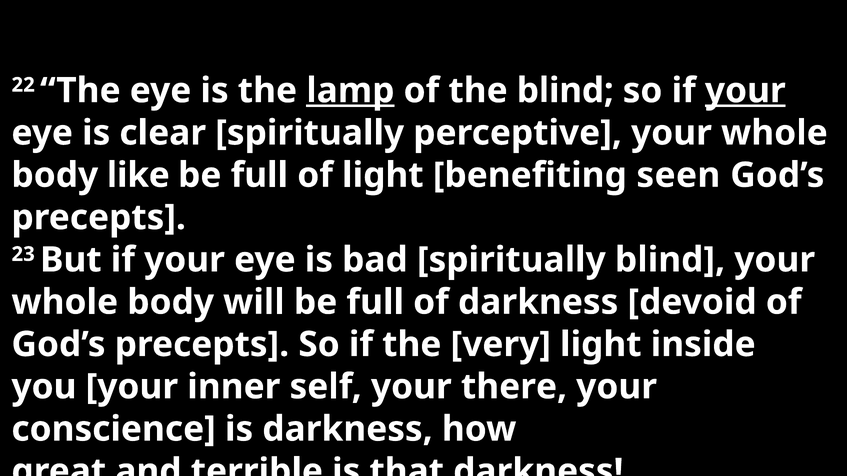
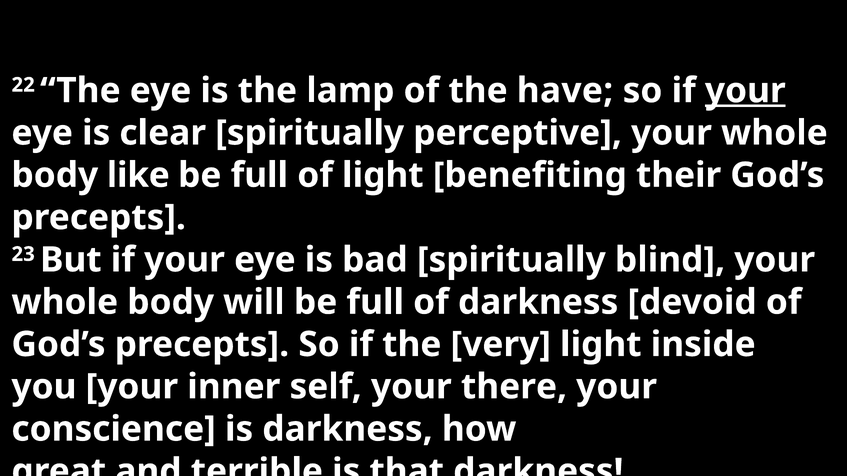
lamp underline: present -> none (350, 91)
the blind: blind -> have (565, 91)
seen: seen -> their (679, 175)
